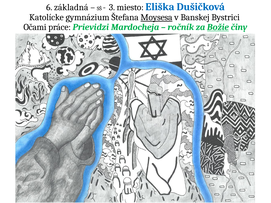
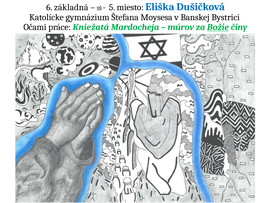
3: 3 -> 5 (112, 7)
Moysesa underline: present -> none (156, 17)
Prievidzi: Prievidzi -> Kniežatá (91, 27)
ročník: ročník -> múrov (181, 27)
